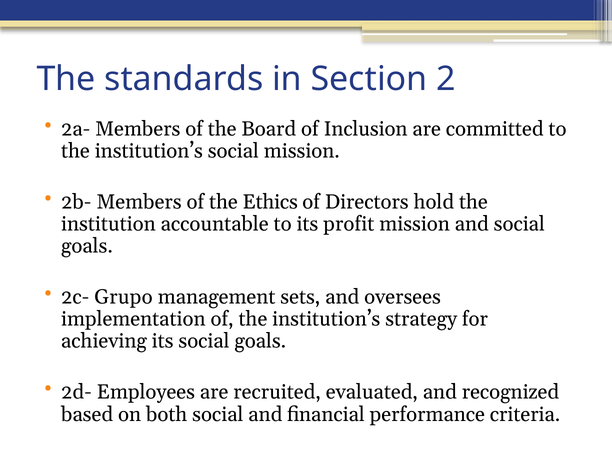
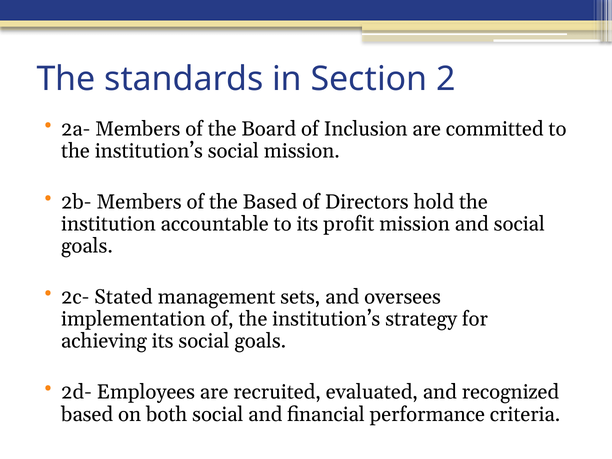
the Ethics: Ethics -> Based (270, 202)
Grupo: Grupo -> Stated (123, 297)
